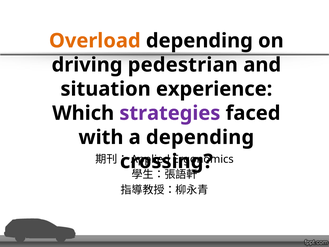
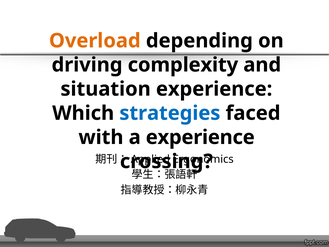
pedestrian: pedestrian -> complexity (183, 65)
strategies colour: purple -> blue (170, 113)
a depending: depending -> experience (200, 137)
